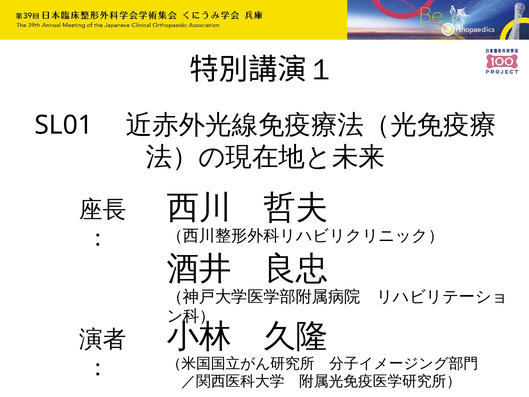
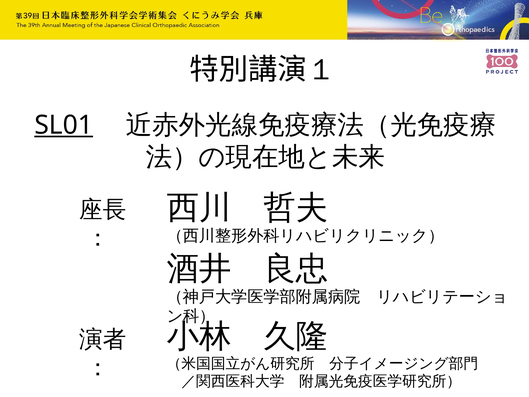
SL01 underline: none -> present (64, 125)
